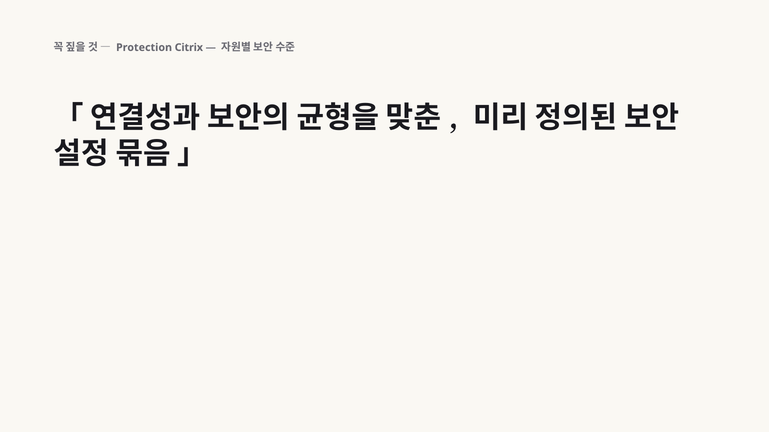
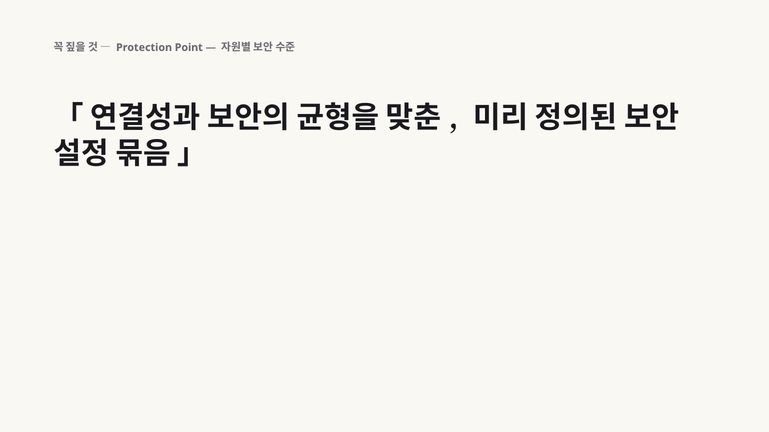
Citrix: Citrix -> Point (189, 48)
